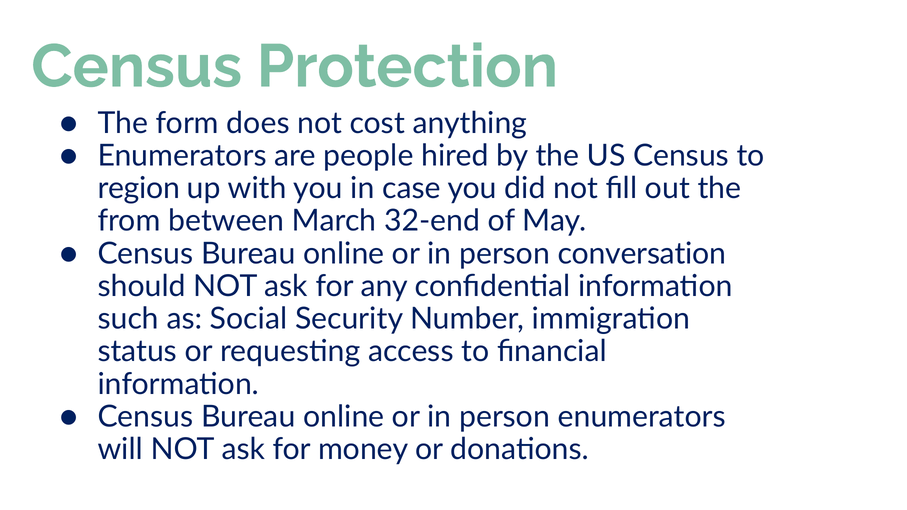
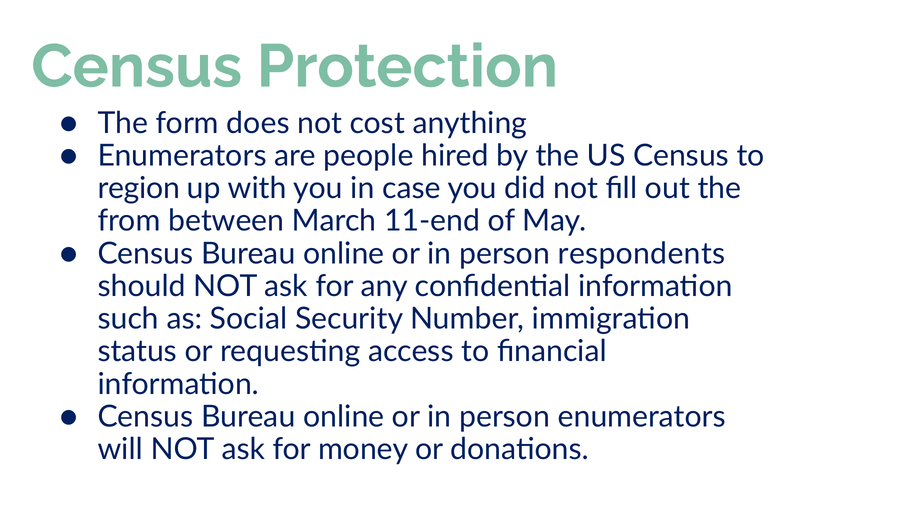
32-end: 32-end -> 11-end (432, 221)
conversation: conversation -> respondents (642, 254)
